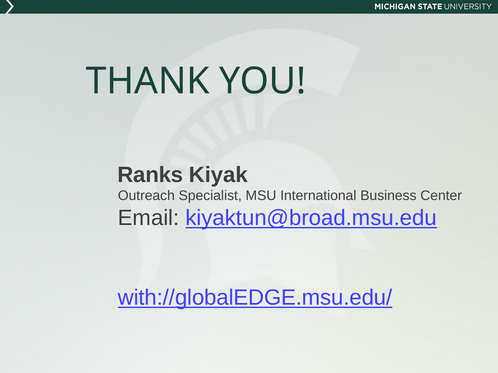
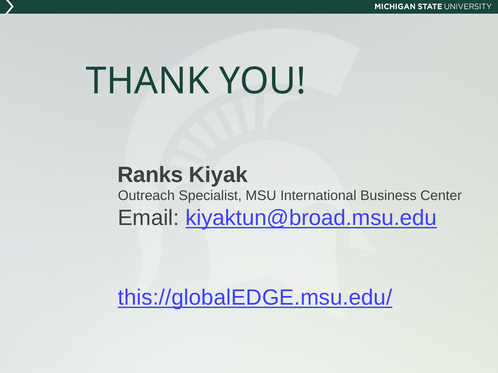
with://globalEDGE.msu.edu/: with://globalEDGE.msu.edu/ -> this://globalEDGE.msu.edu/ (255, 298)
